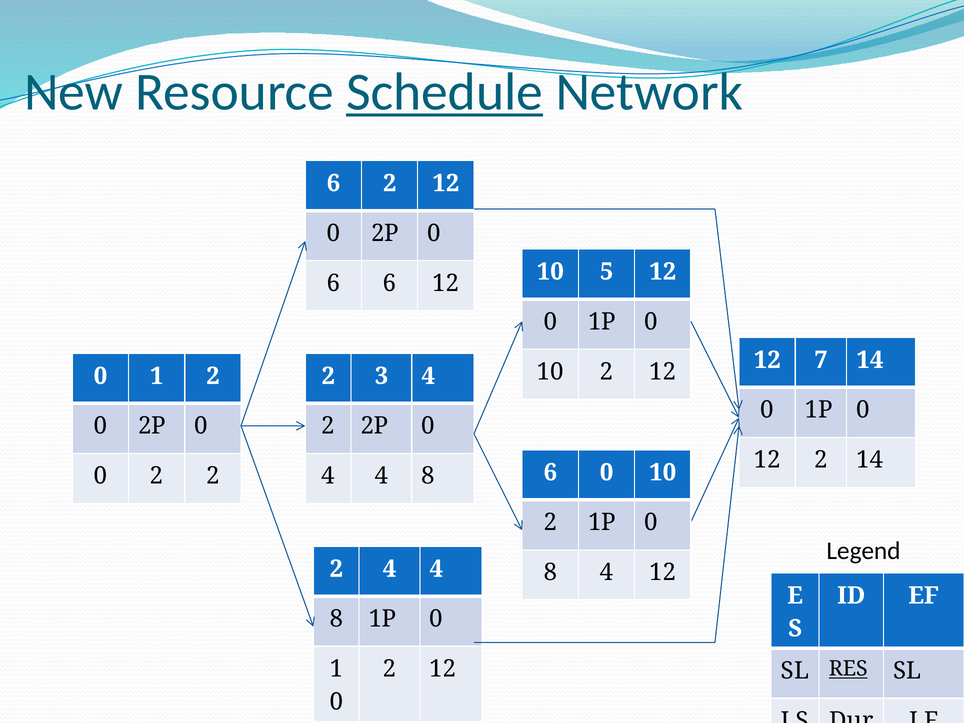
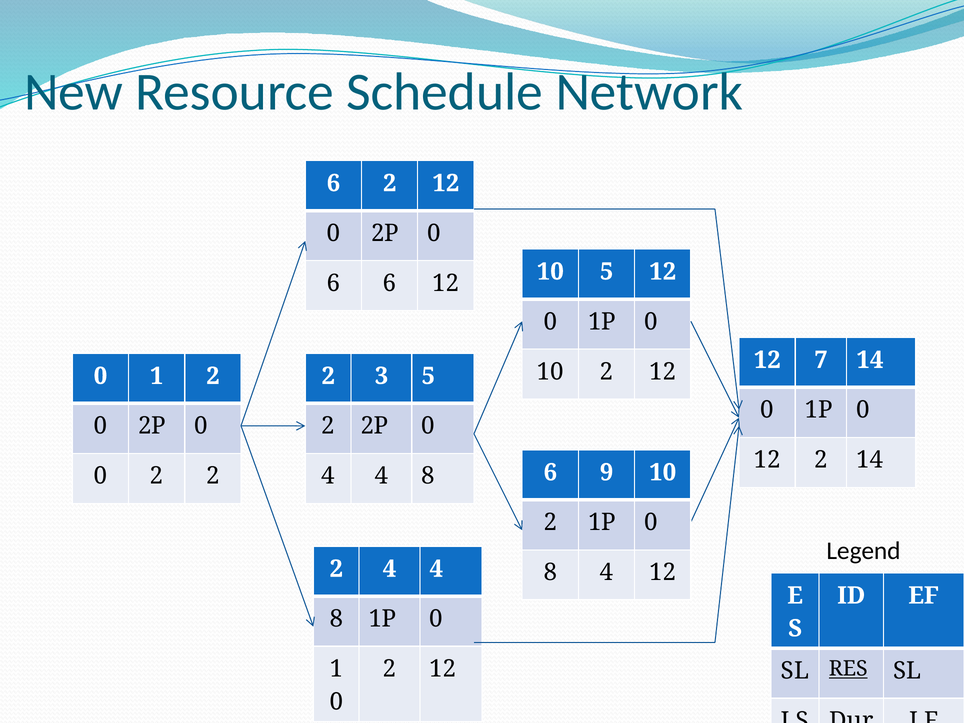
Schedule underline: present -> none (445, 92)
3 4: 4 -> 5 (428, 376)
6 0: 0 -> 9 (607, 472)
